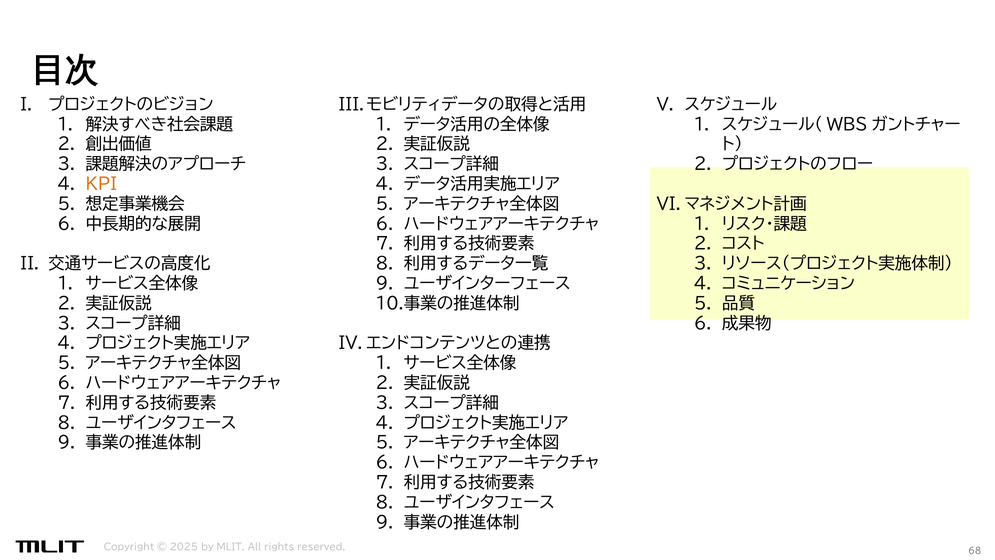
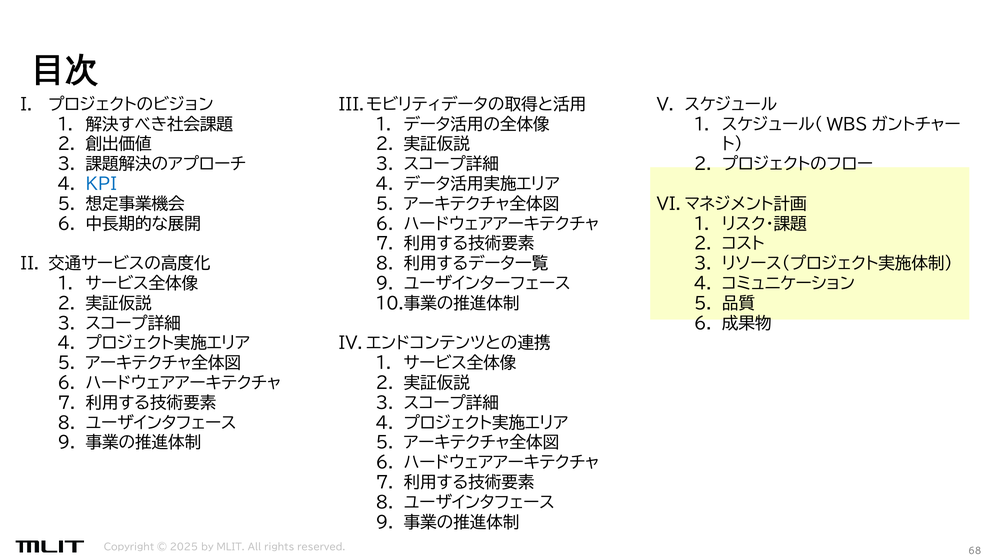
KPI colour: orange -> blue (101, 184)
